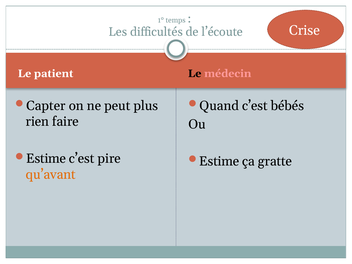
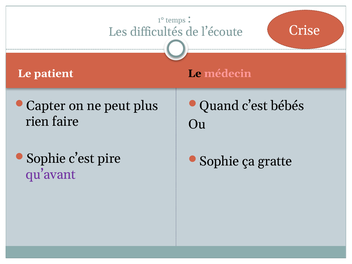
Estime: Estime -> Sophie (46, 159)
Estime: Estime -> Sophie (219, 161)
qu’avant colour: orange -> purple (51, 174)
